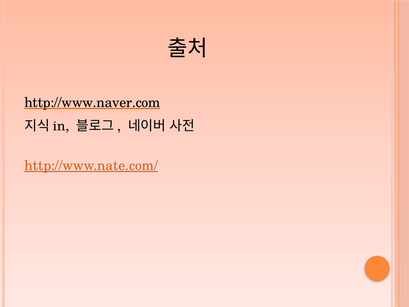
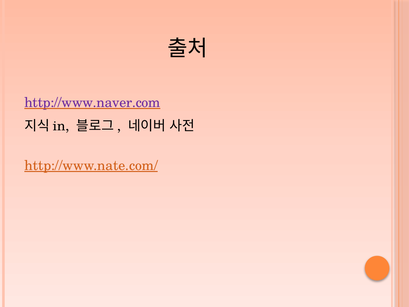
http://www.naver.com colour: black -> purple (92, 102)
